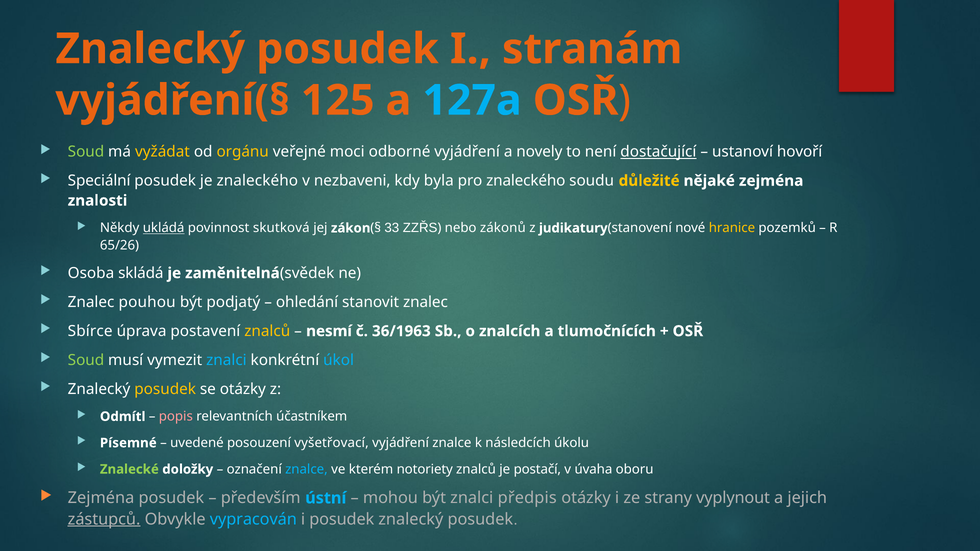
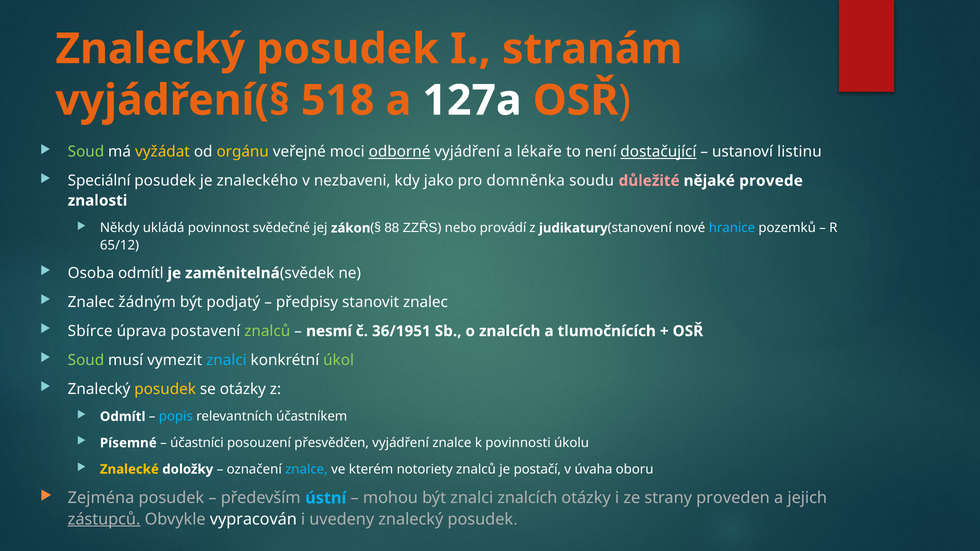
125: 125 -> 518 (338, 101)
127a colour: light blue -> white (472, 101)
odborné underline: none -> present (400, 152)
novely: novely -> lékaře (539, 152)
hovoří: hovoří -> listinu (799, 152)
byla: byla -> jako (439, 181)
pro znaleckého: znaleckého -> domněnka (526, 181)
důležité colour: yellow -> pink (649, 181)
nějaké zejména: zejména -> provede (771, 181)
ukládá underline: present -> none (164, 228)
skutková: skutková -> svědečné (281, 228)
33: 33 -> 88 (392, 228)
zákonů: zákonů -> provádí (503, 228)
hranice colour: yellow -> light blue (732, 228)
65/26: 65/26 -> 65/12 (119, 245)
Osoba skládá: skládá -> odmítl (141, 273)
pouhou: pouhou -> žádným (147, 302)
ohledání: ohledání -> předpisy (307, 302)
znalců colour: yellow -> light green (267, 331)
36/1963: 36/1963 -> 36/1951 (401, 331)
úkol colour: light blue -> light green (339, 360)
popis colour: pink -> light blue (176, 417)
uvedené: uvedené -> účastníci (197, 443)
vyšetřovací: vyšetřovací -> přesvědčen (332, 443)
následcích: následcích -> povinnosti (518, 443)
Znalecké colour: light green -> yellow (129, 470)
znalci předpis: předpis -> znalcích (527, 498)
vyplynout: vyplynout -> proveden (733, 498)
vypracován colour: light blue -> white (253, 519)
i posudek: posudek -> uvedeny (342, 519)
